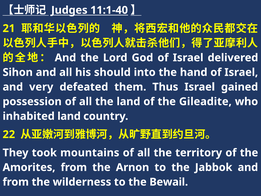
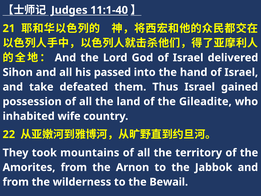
should: should -> passed (112, 72)
very: very -> take (41, 87)
inhabited land: land -> wife (69, 116)
